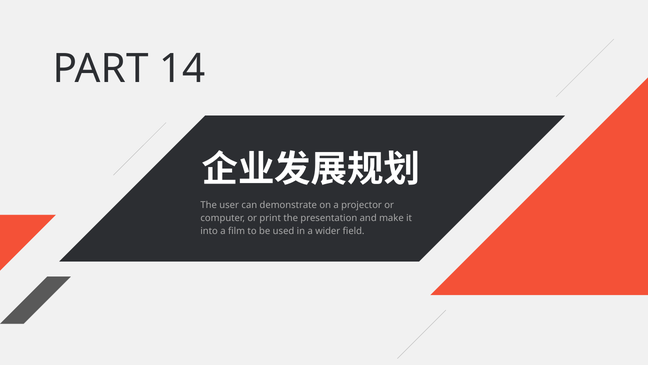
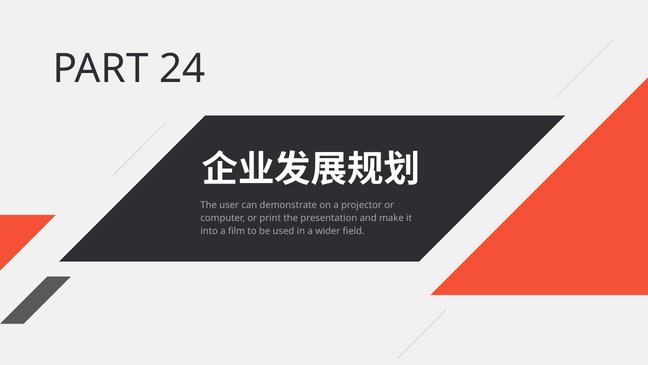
14: 14 -> 24 (182, 69)
